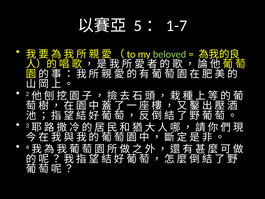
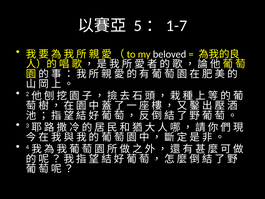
beloved colour: light green -> white (170, 54)
